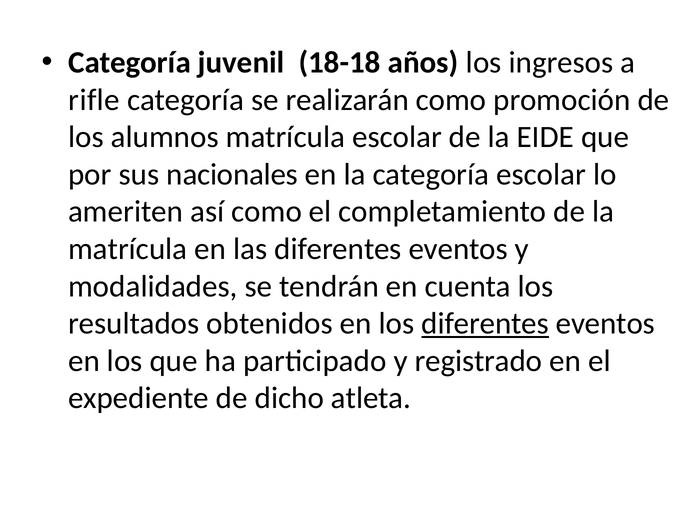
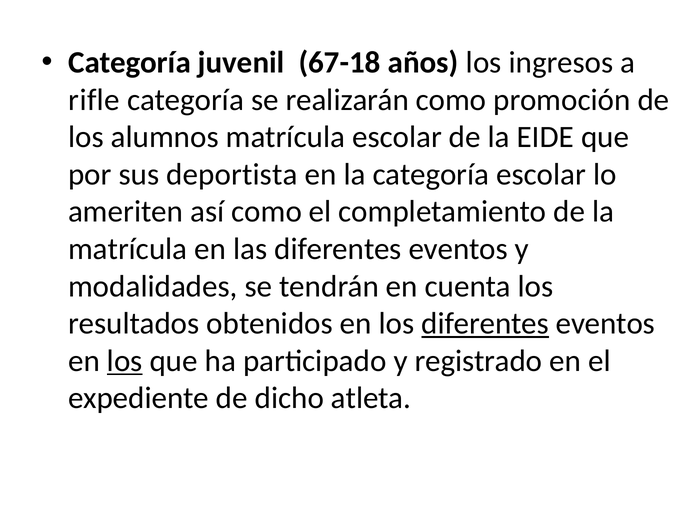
18-18: 18-18 -> 67-18 (340, 63)
nacionales: nacionales -> deportista (232, 175)
los underline: none -> present (125, 361)
